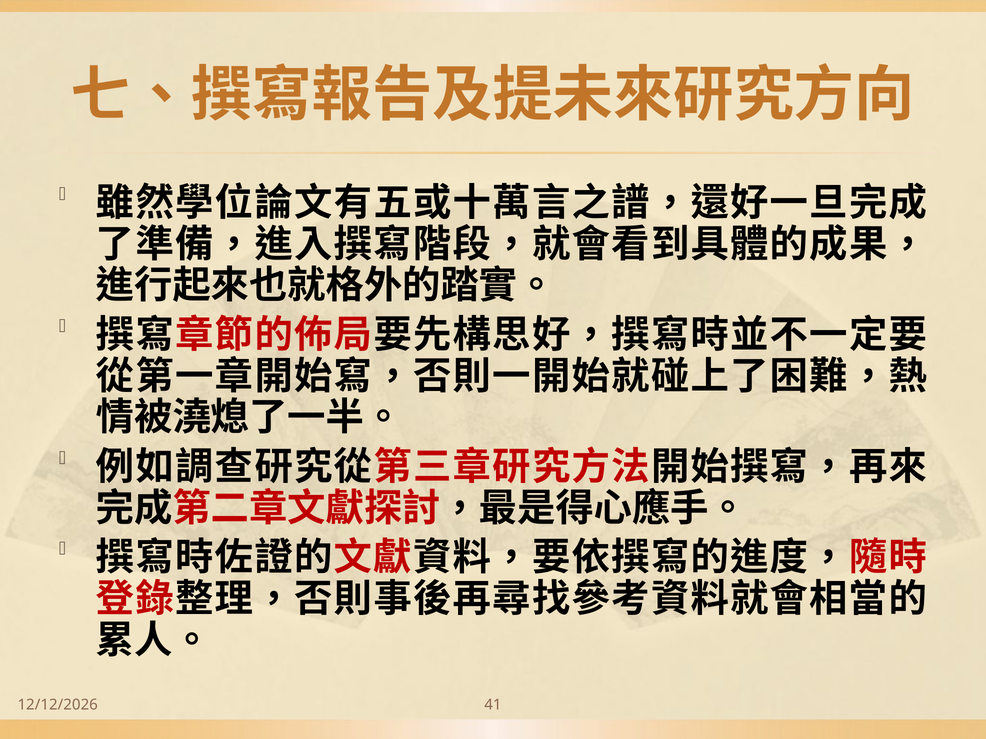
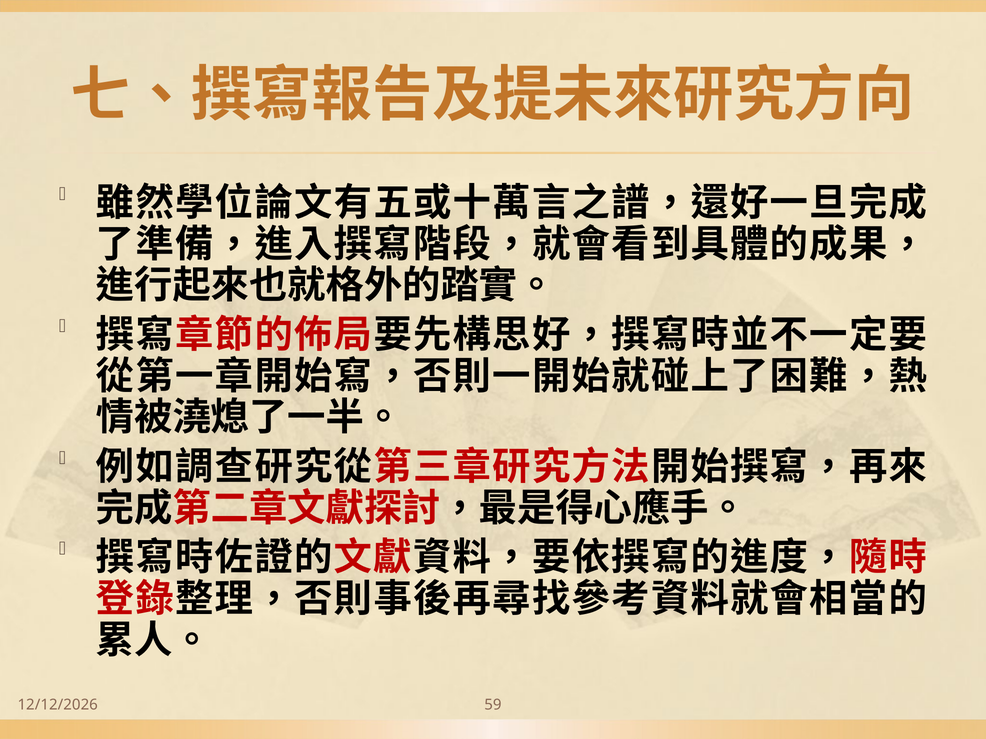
41: 41 -> 59 (493, 705)
